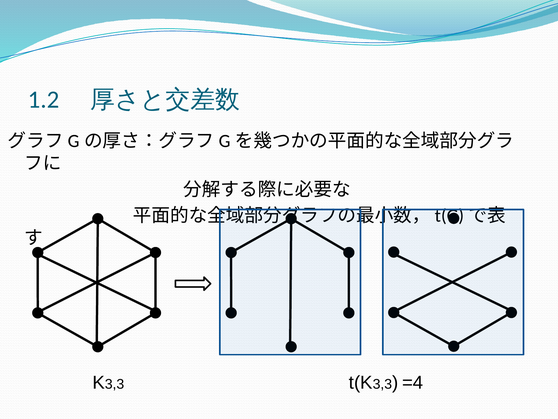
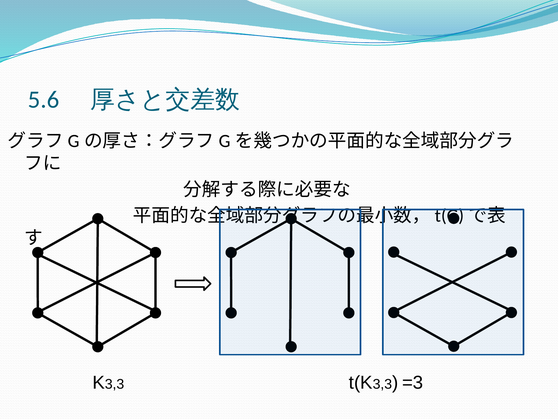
1.2: 1.2 -> 5.6 (44, 100)
=4: =4 -> =3 (413, 382)
